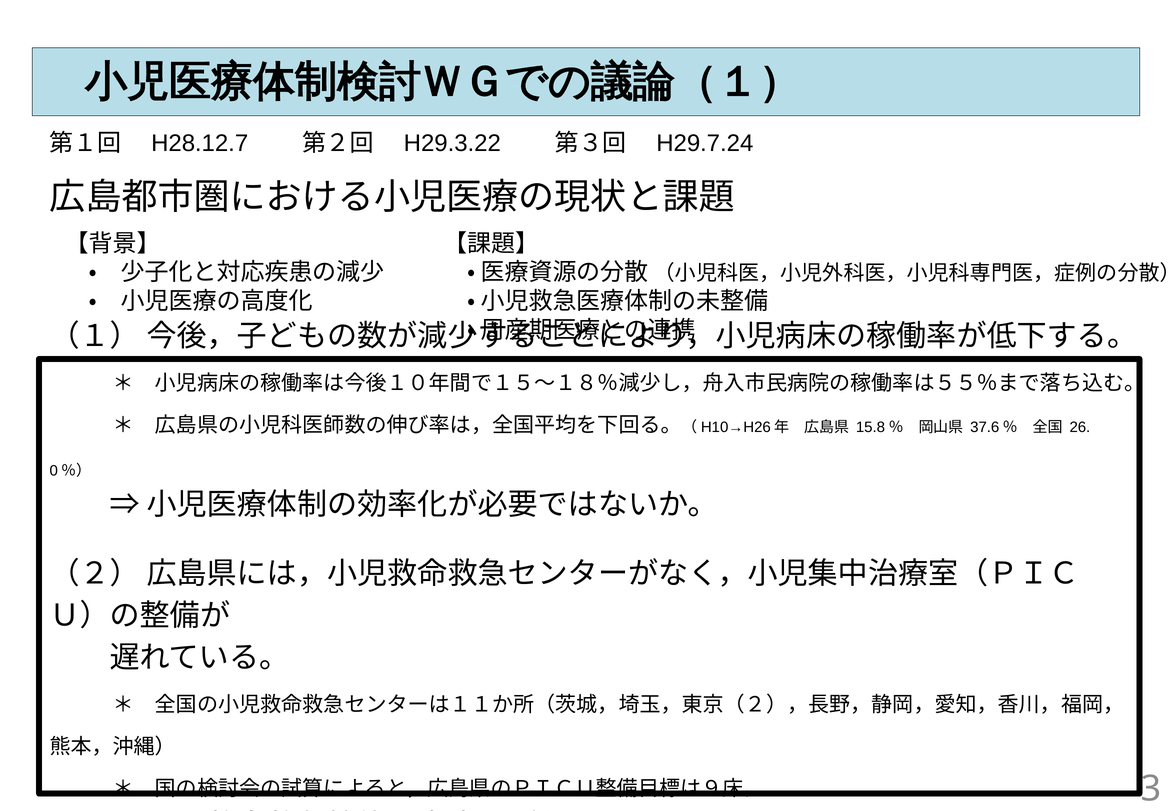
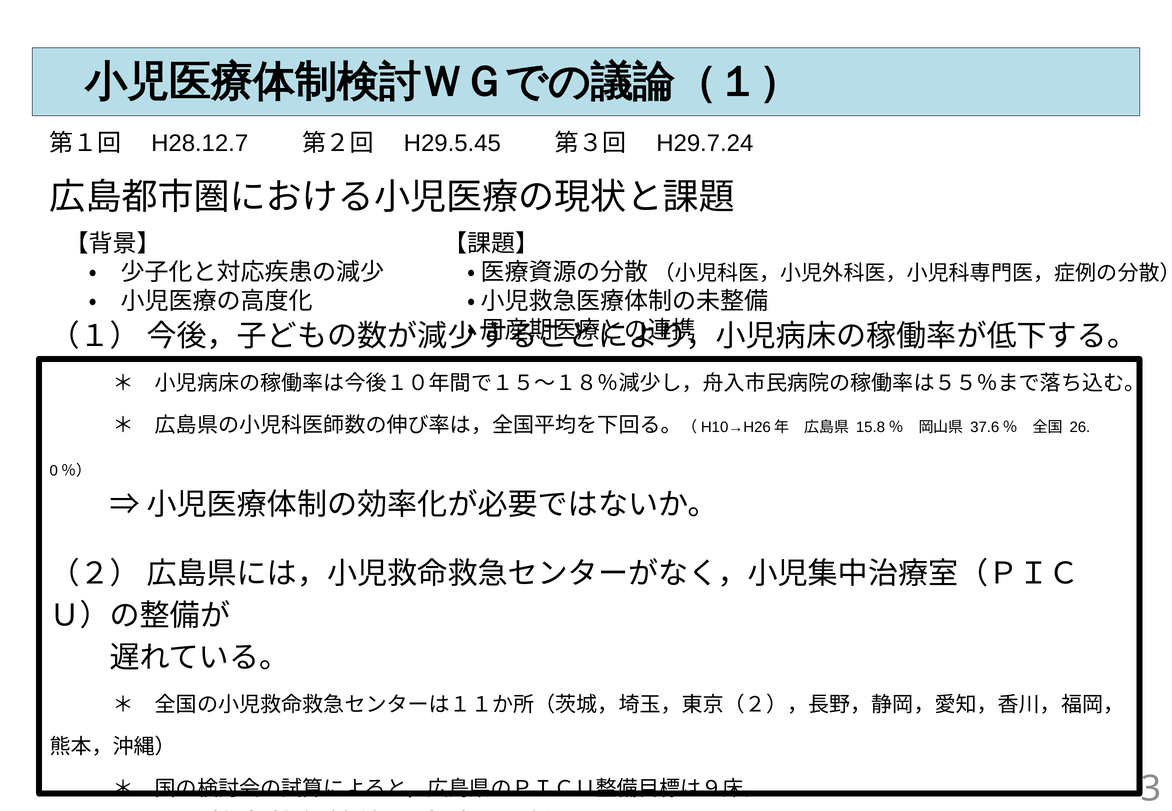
H29.3.22: H29.3.22 -> H29.5.45 (452, 143)
